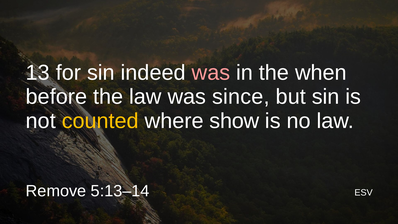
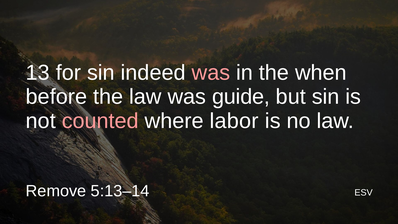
since: since -> guide (241, 97)
counted colour: yellow -> pink (100, 121)
show: show -> labor (234, 121)
